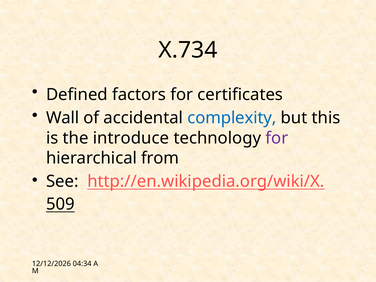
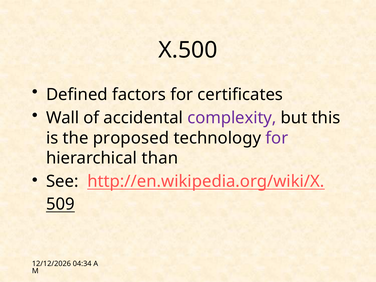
X.734: X.734 -> X.500 (188, 50)
complexity colour: blue -> purple (232, 118)
introduce: introduce -> proposed (131, 138)
from: from -> than (160, 158)
